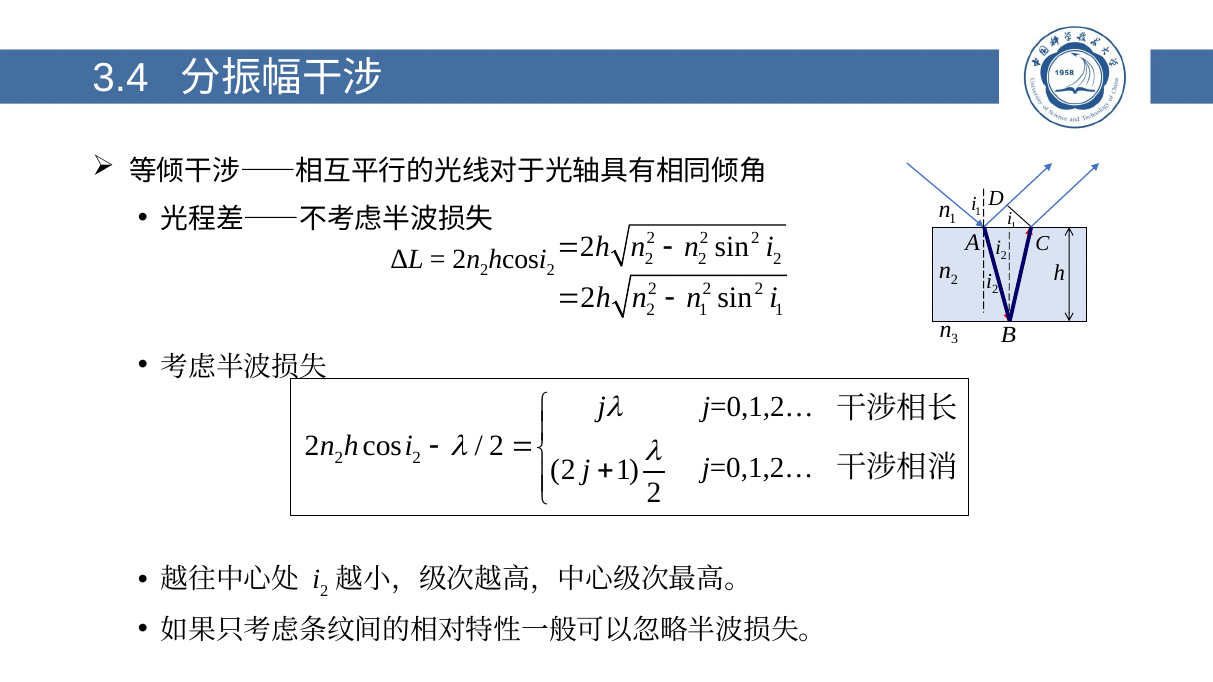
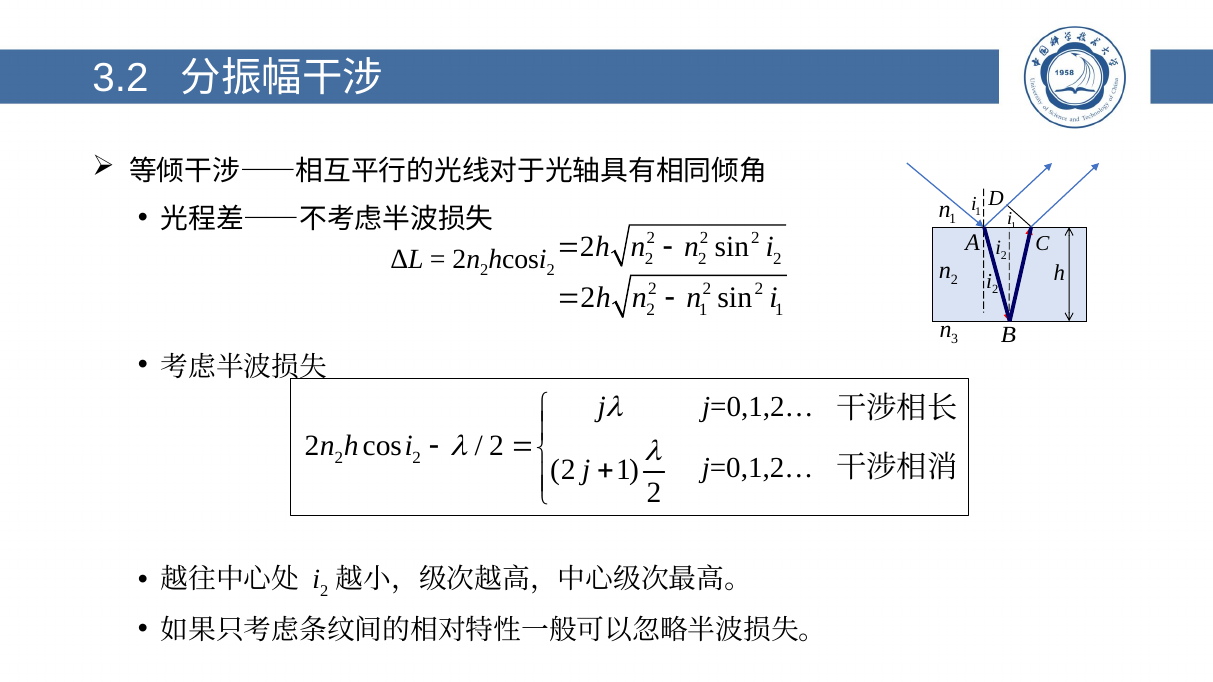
3.4: 3.4 -> 3.2 (121, 78)
